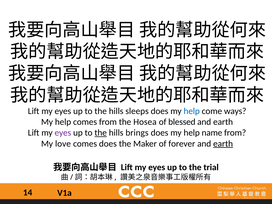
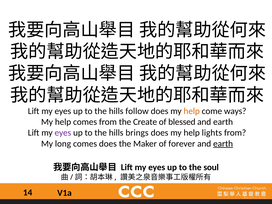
sleeps: sleeps -> follow (137, 111)
help colour: blue -> orange (192, 111)
Hosea: Hosea -> Create (145, 122)
the underline: present -> none (101, 133)
name: name -> lights (212, 133)
love: love -> long (63, 144)
trial: trial -> soul (211, 167)
